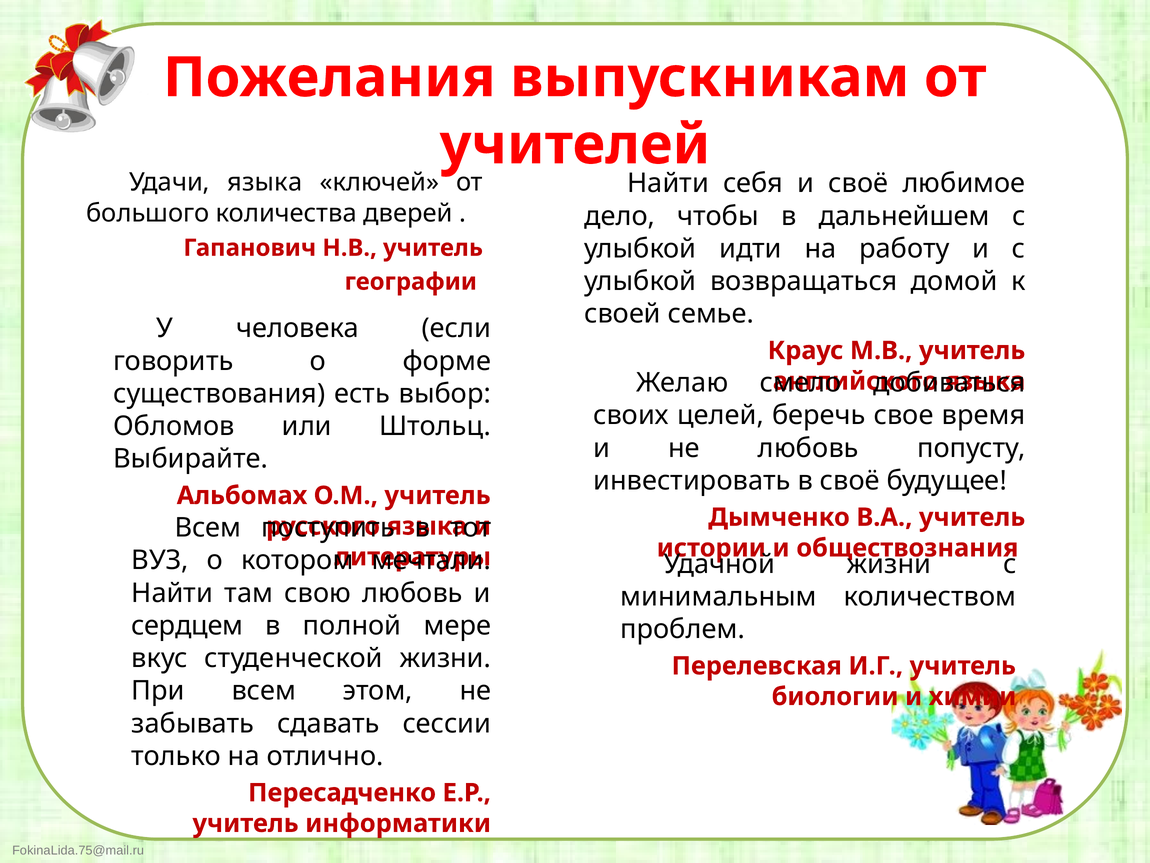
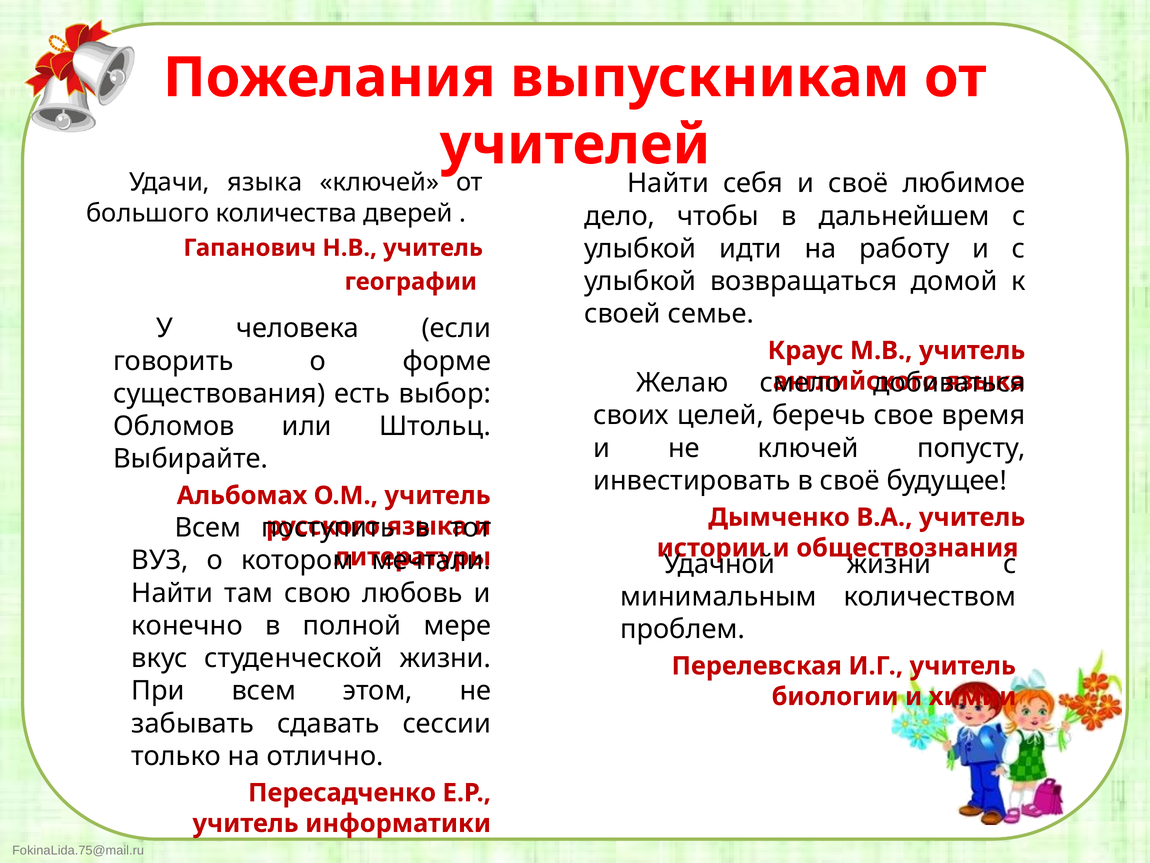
не любовь: любовь -> ключей (808, 448)
сердцем: сердцем -> конечно (187, 625)
